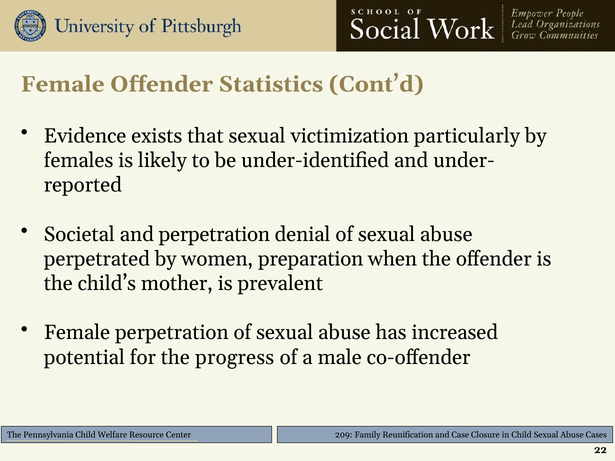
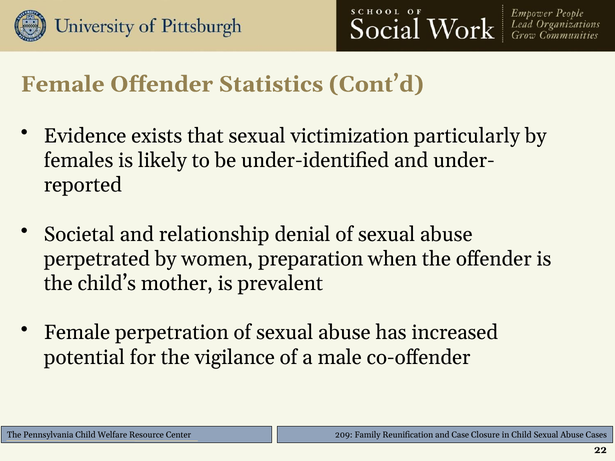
and perpetration: perpetration -> relationship (214, 234)
progress: progress -> vigilance (235, 357)
